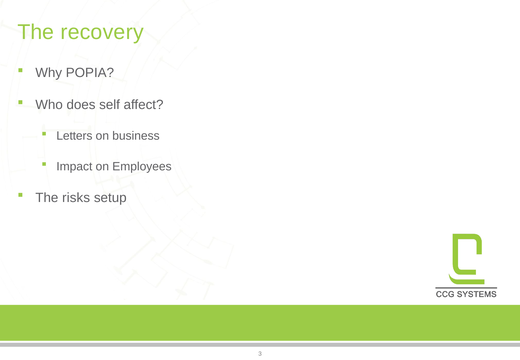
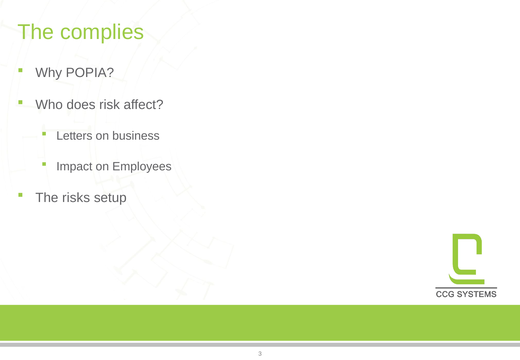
recovery: recovery -> complies (102, 32)
self: self -> risk (110, 105)
